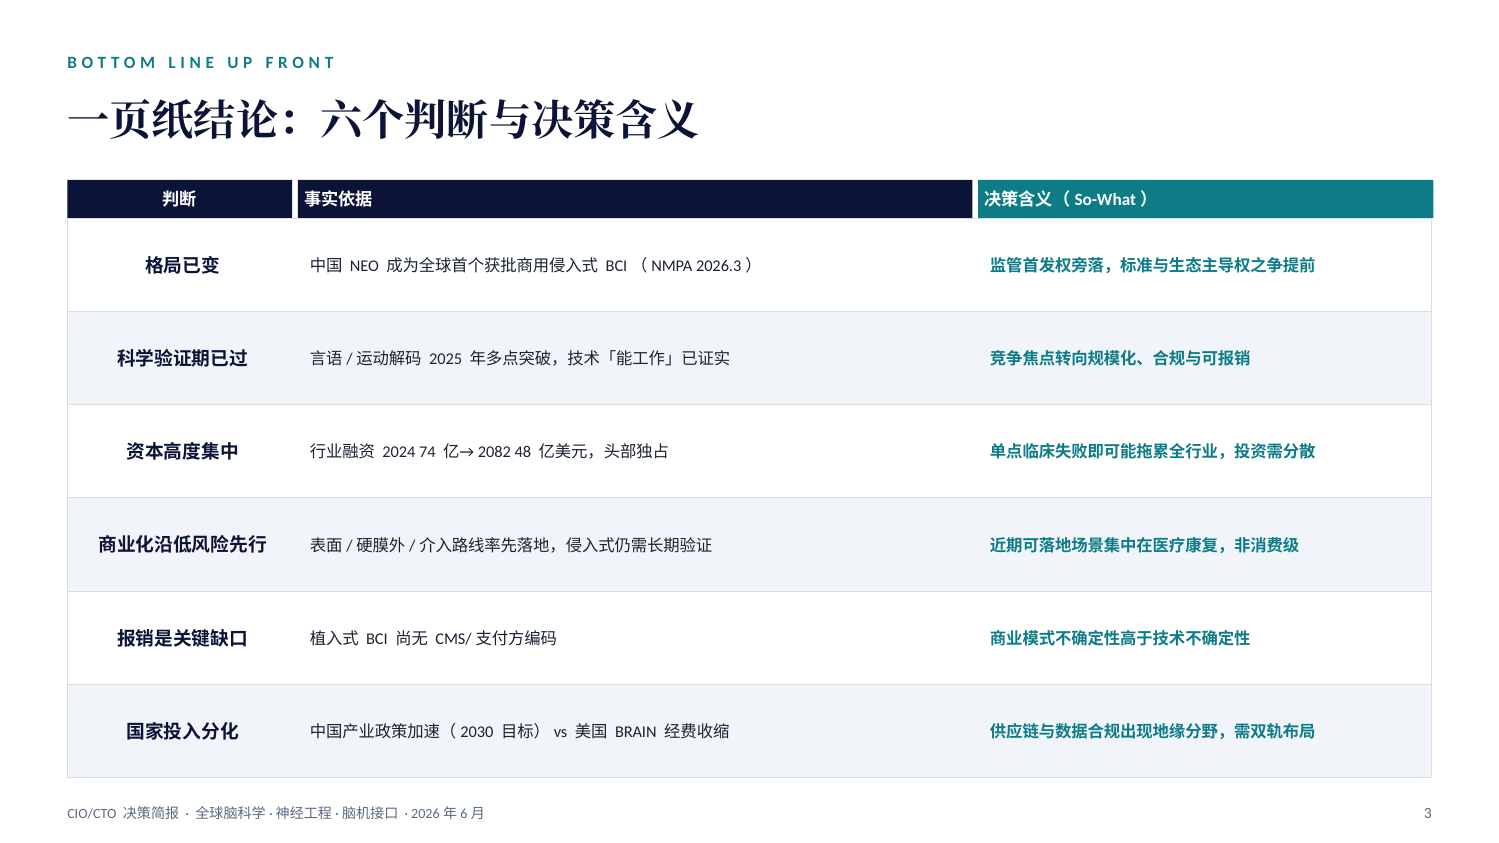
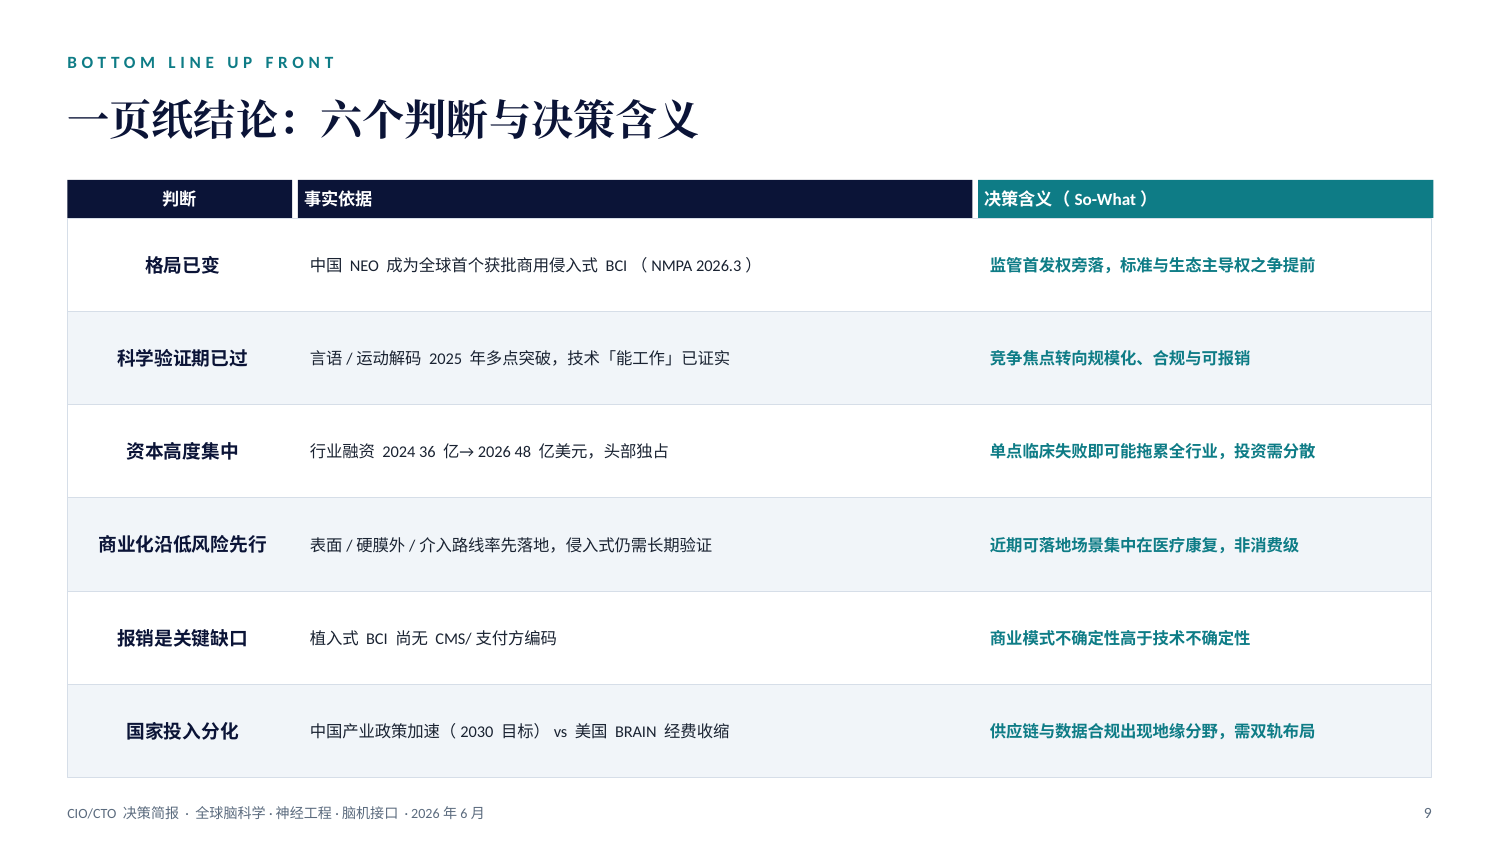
74: 74 -> 36 (427, 452)
2082: 2082 -> 2026 (494, 452)
3: 3 -> 9 (1428, 814)
